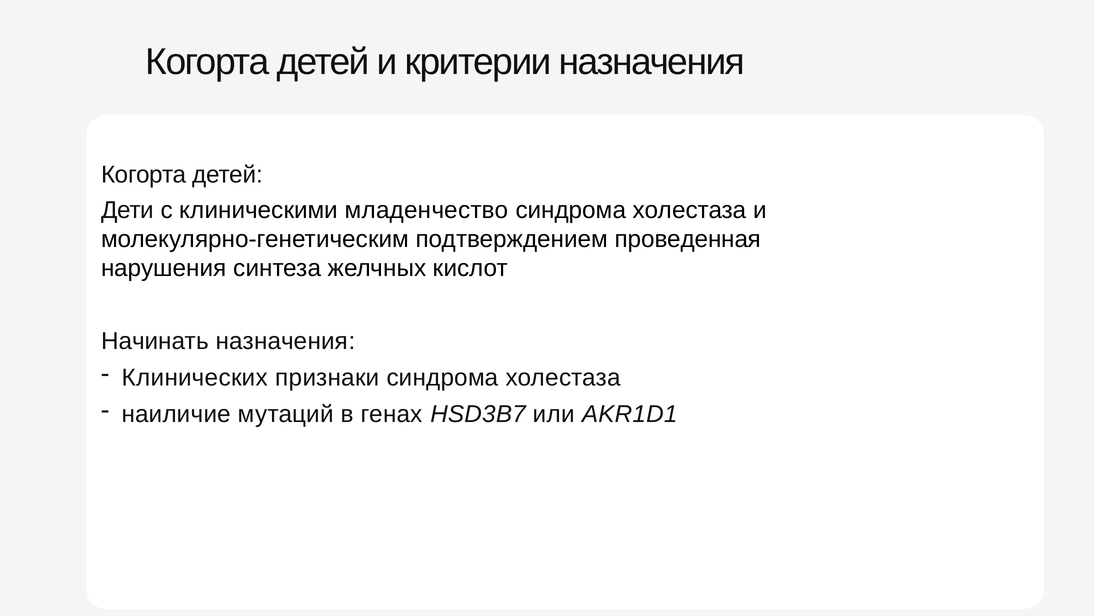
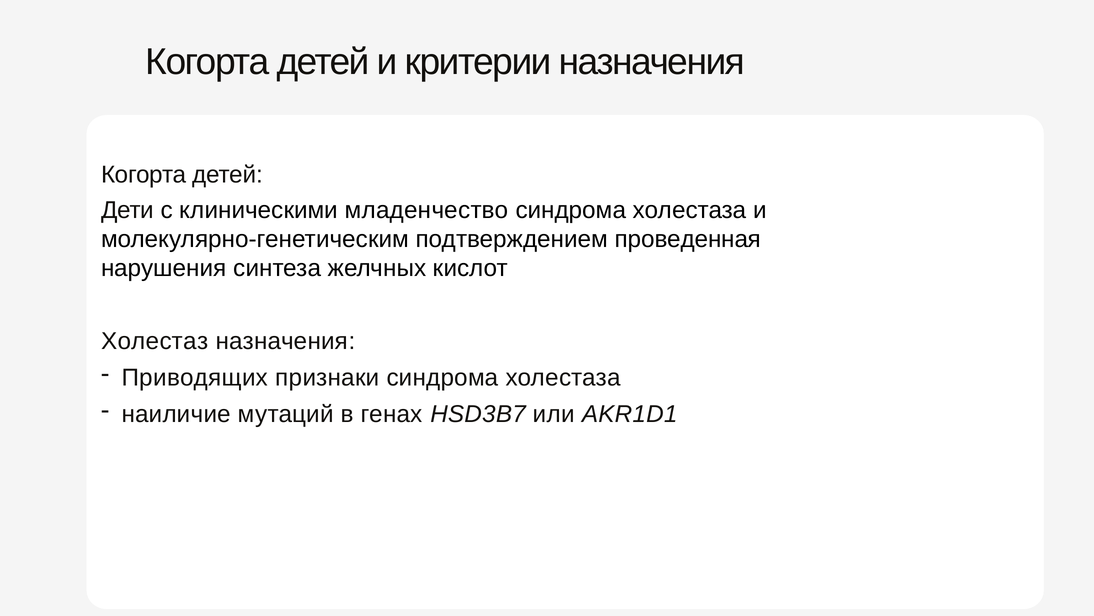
Начинать: Начинать -> Холестаз (155, 341)
Клинических: Клинических -> Приводящих (195, 378)
